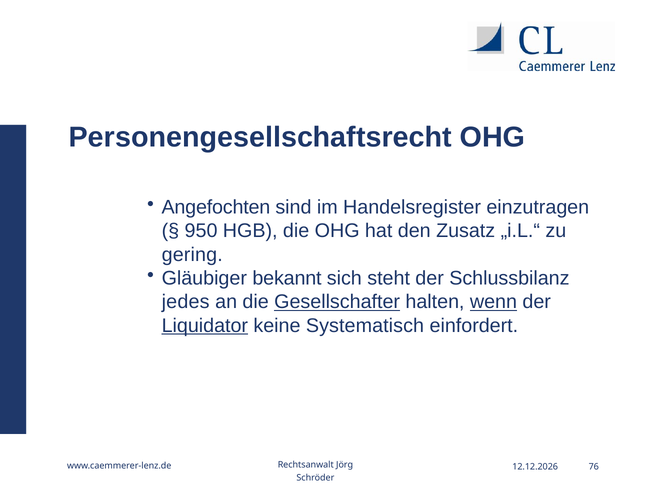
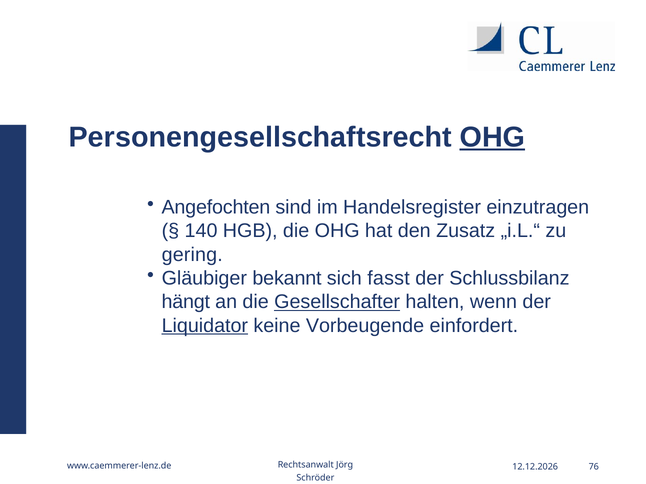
OHG underline: none -> present (492, 137)
950: 950 -> 140 (201, 231)
steht: steht -> fasst (389, 279)
jedes: jedes -> hängt (186, 302)
wenn underline: present -> none (493, 302)
Systematisch: Systematisch -> Vorbeugende (365, 326)
